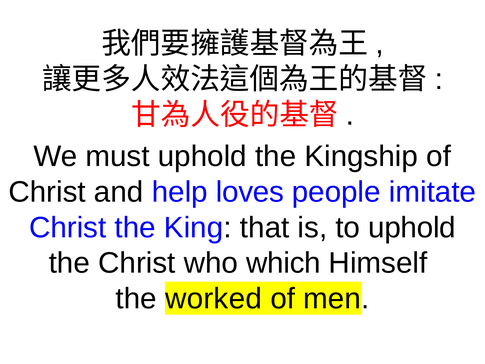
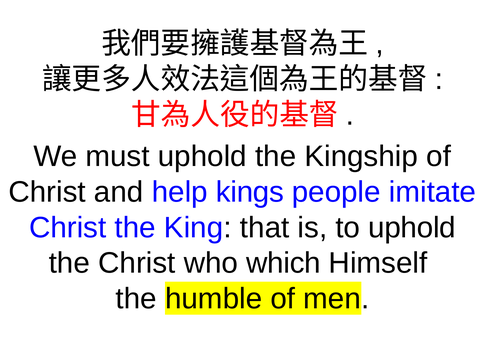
loves: loves -> kings (250, 192)
worked: worked -> humble (214, 299)
